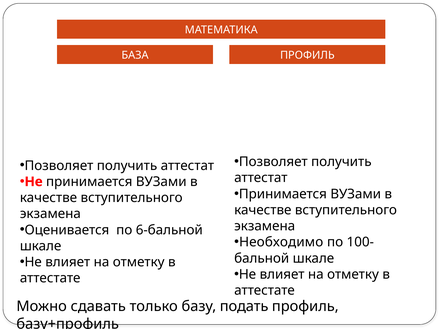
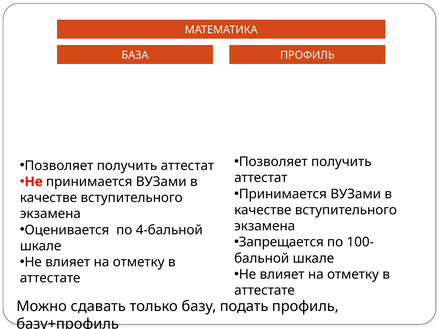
6-бальной: 6-бальной -> 4-бальной (169, 230)
Необходимо: Необходимо -> Запрещается (281, 242)
